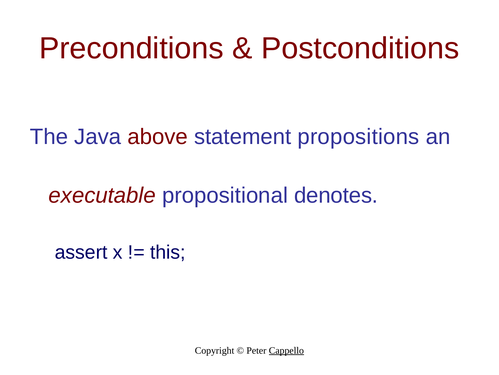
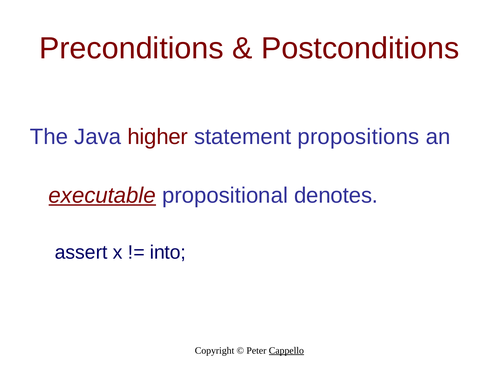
above: above -> higher (158, 137)
executable underline: none -> present (102, 195)
this: this -> into (168, 252)
